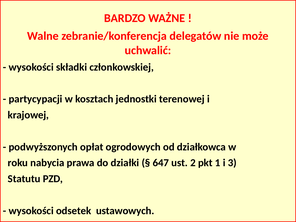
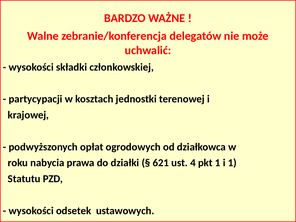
647: 647 -> 621 (161, 163)
2: 2 -> 4 (193, 163)
i 3: 3 -> 1 (232, 163)
